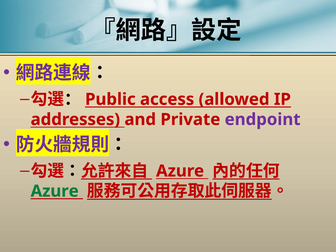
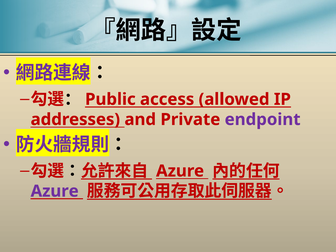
Azure colour: green -> purple (55, 191)
